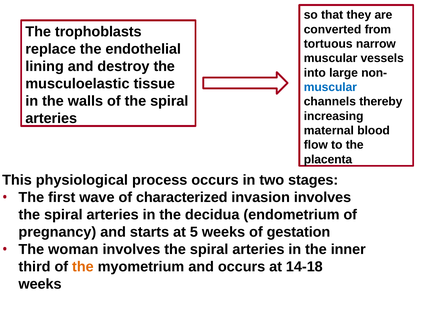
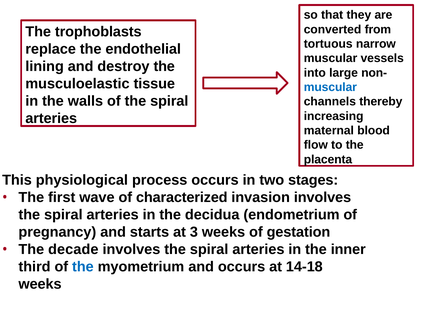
5: 5 -> 3 (194, 232)
woman: woman -> decade (73, 249)
the colour: orange -> blue (83, 267)
